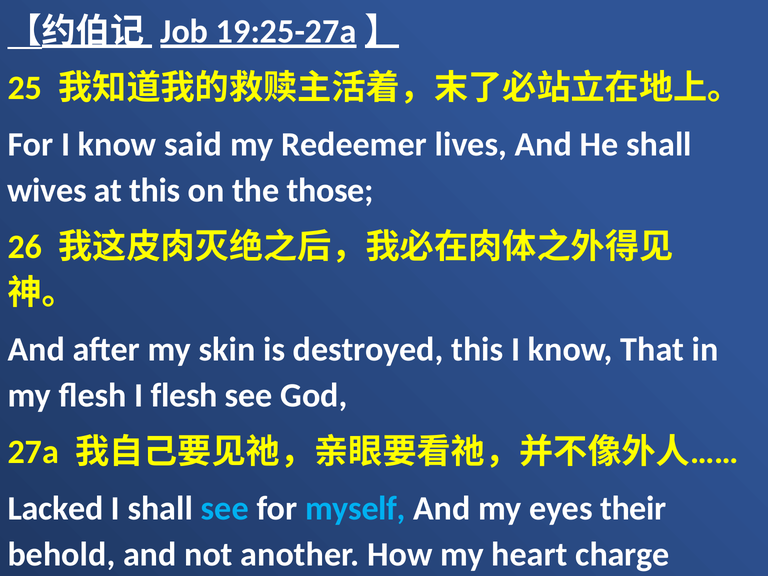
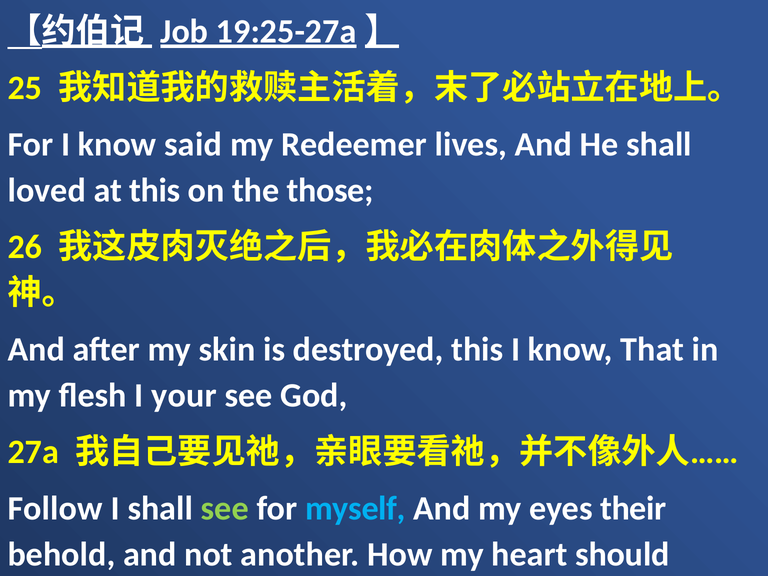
wives: wives -> loved (47, 191)
I flesh: flesh -> your (184, 395)
Lacked: Lacked -> Follow (55, 508)
see colour: light blue -> light green (225, 508)
charge: charge -> should (622, 554)
